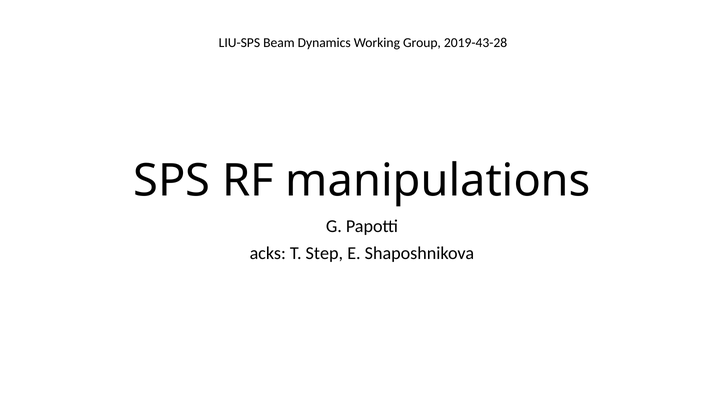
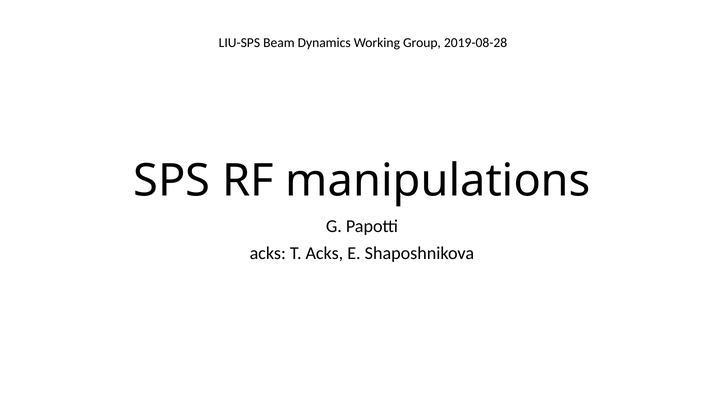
2019-43-28: 2019-43-28 -> 2019-08-28 (476, 43)
T Step: Step -> Acks (324, 253)
